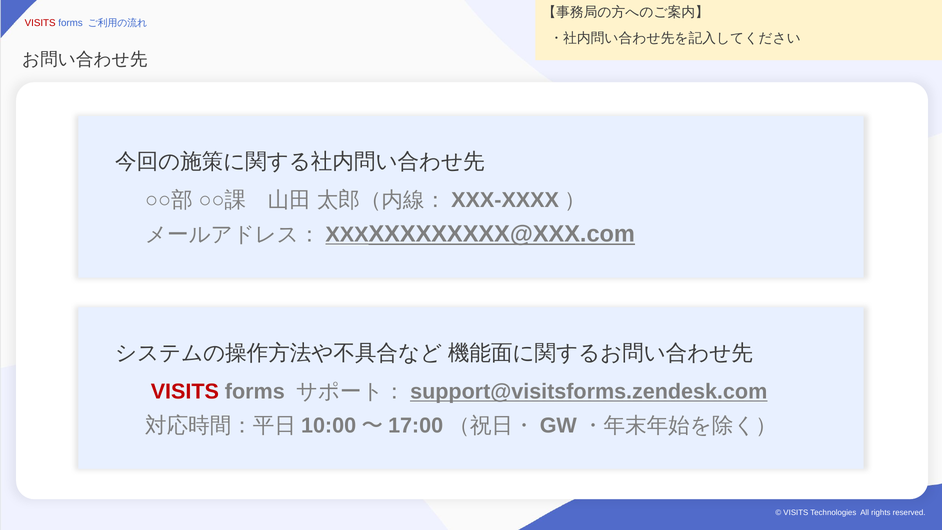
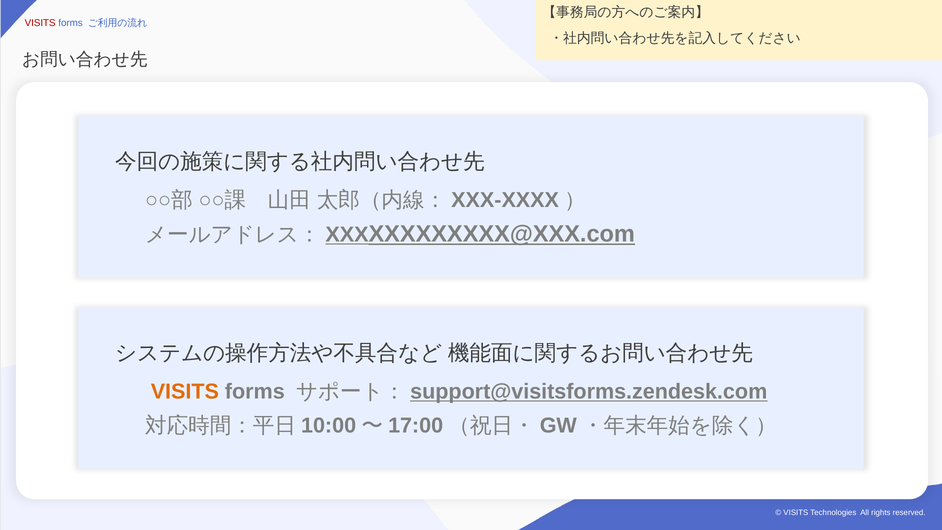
VISITS colour: red -> orange (185, 391)
